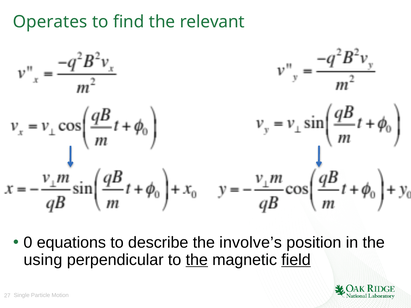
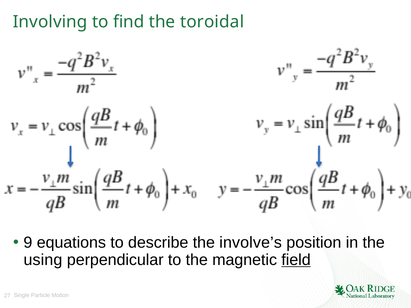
Operates: Operates -> Involving (50, 22)
relevant: relevant -> toroidal (212, 22)
0: 0 -> 9 (28, 243)
the underline: present -> none (197, 260)
